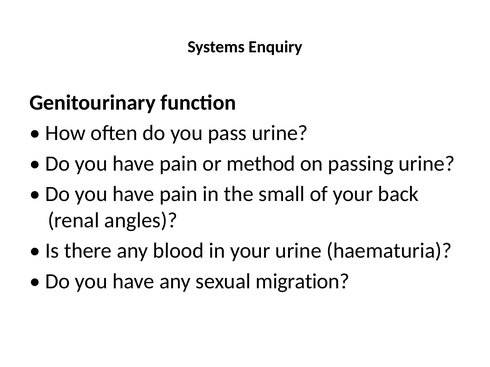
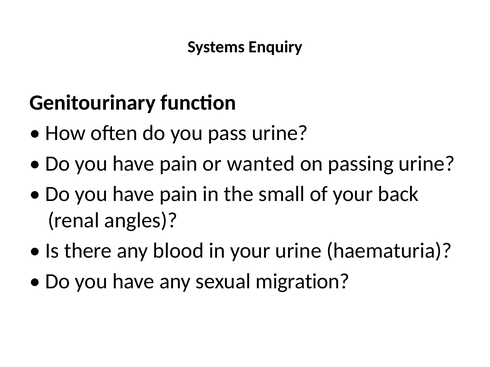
method: method -> wanted (261, 164)
